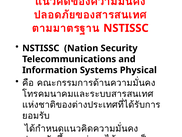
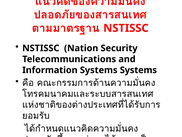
Systems Physical: Physical -> Systems (138, 70)
